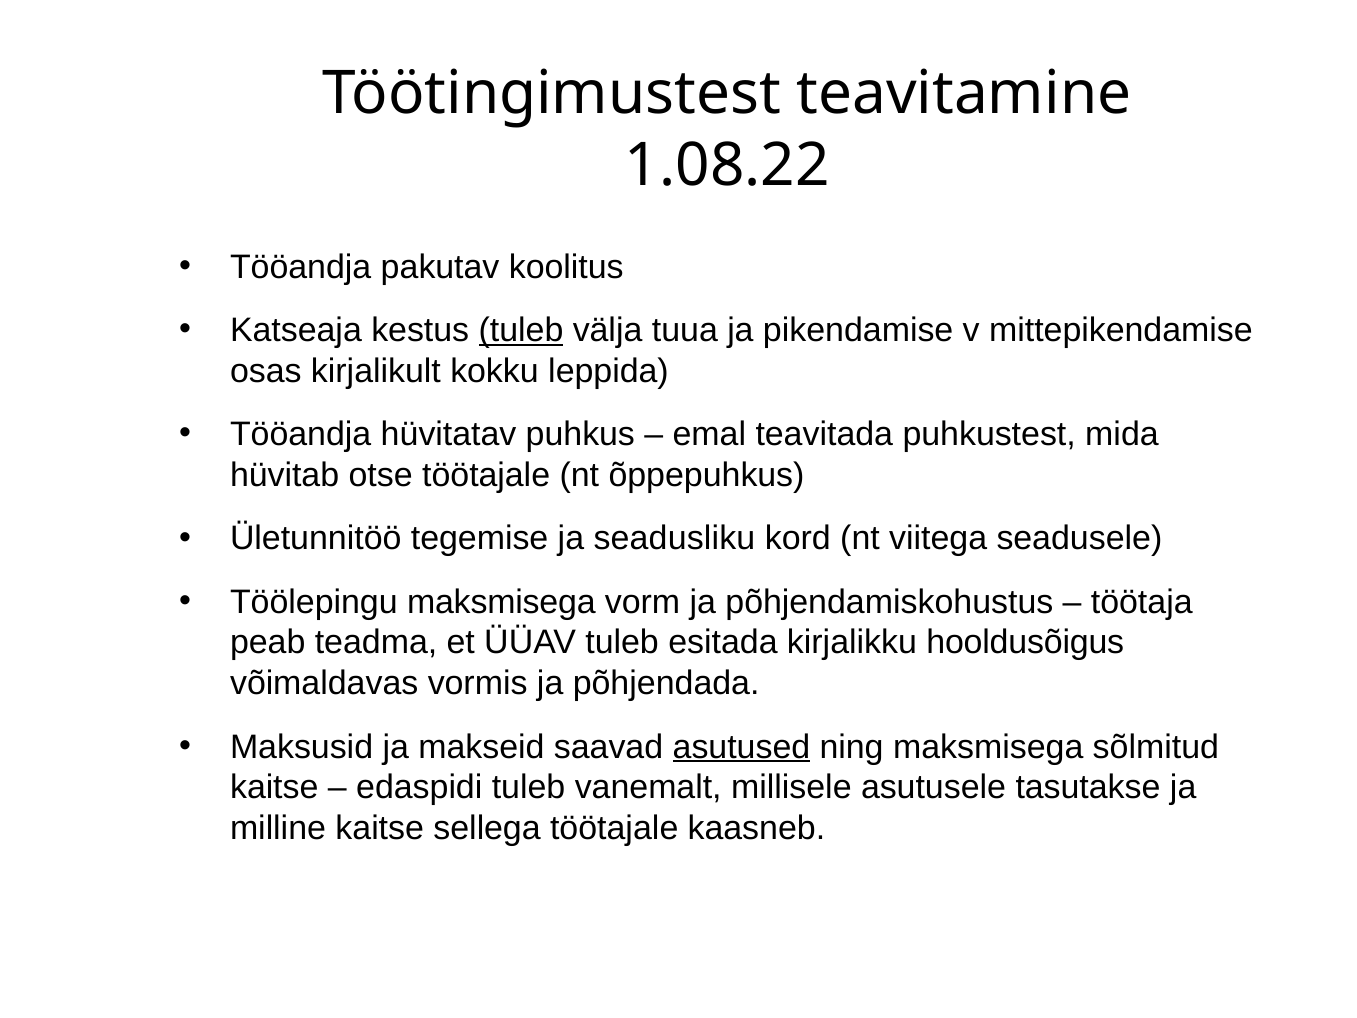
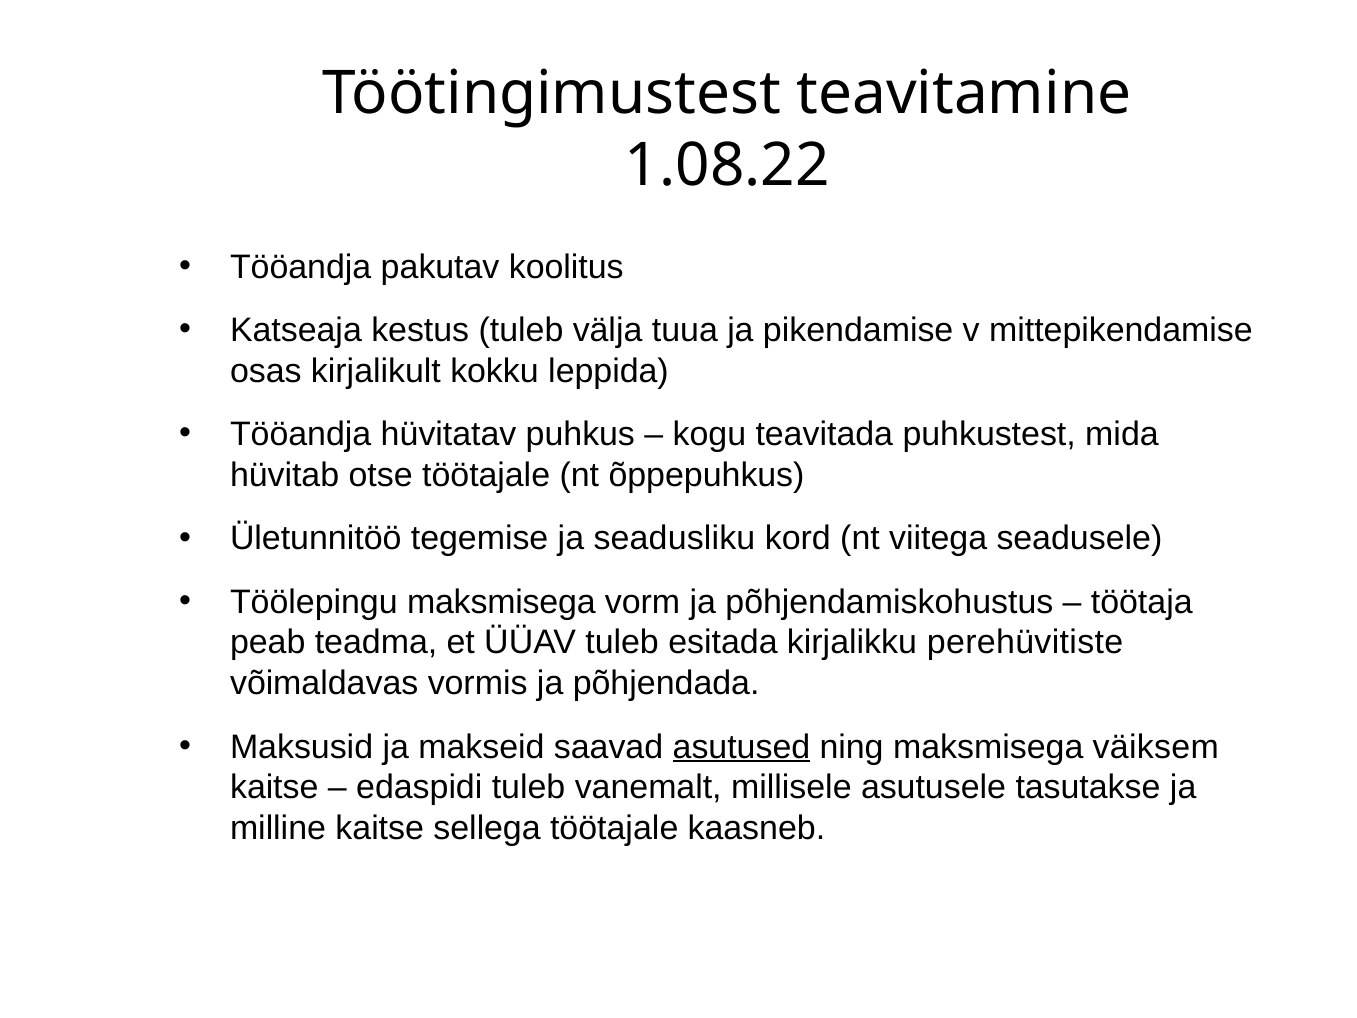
tuleb underline: present -> none (521, 330)
emal: emal -> kogu (709, 434)
hooldusõigus: hooldusõigus -> perehüvitiste (1025, 643)
sõlmitud: sõlmitud -> väiksem (1156, 747)
